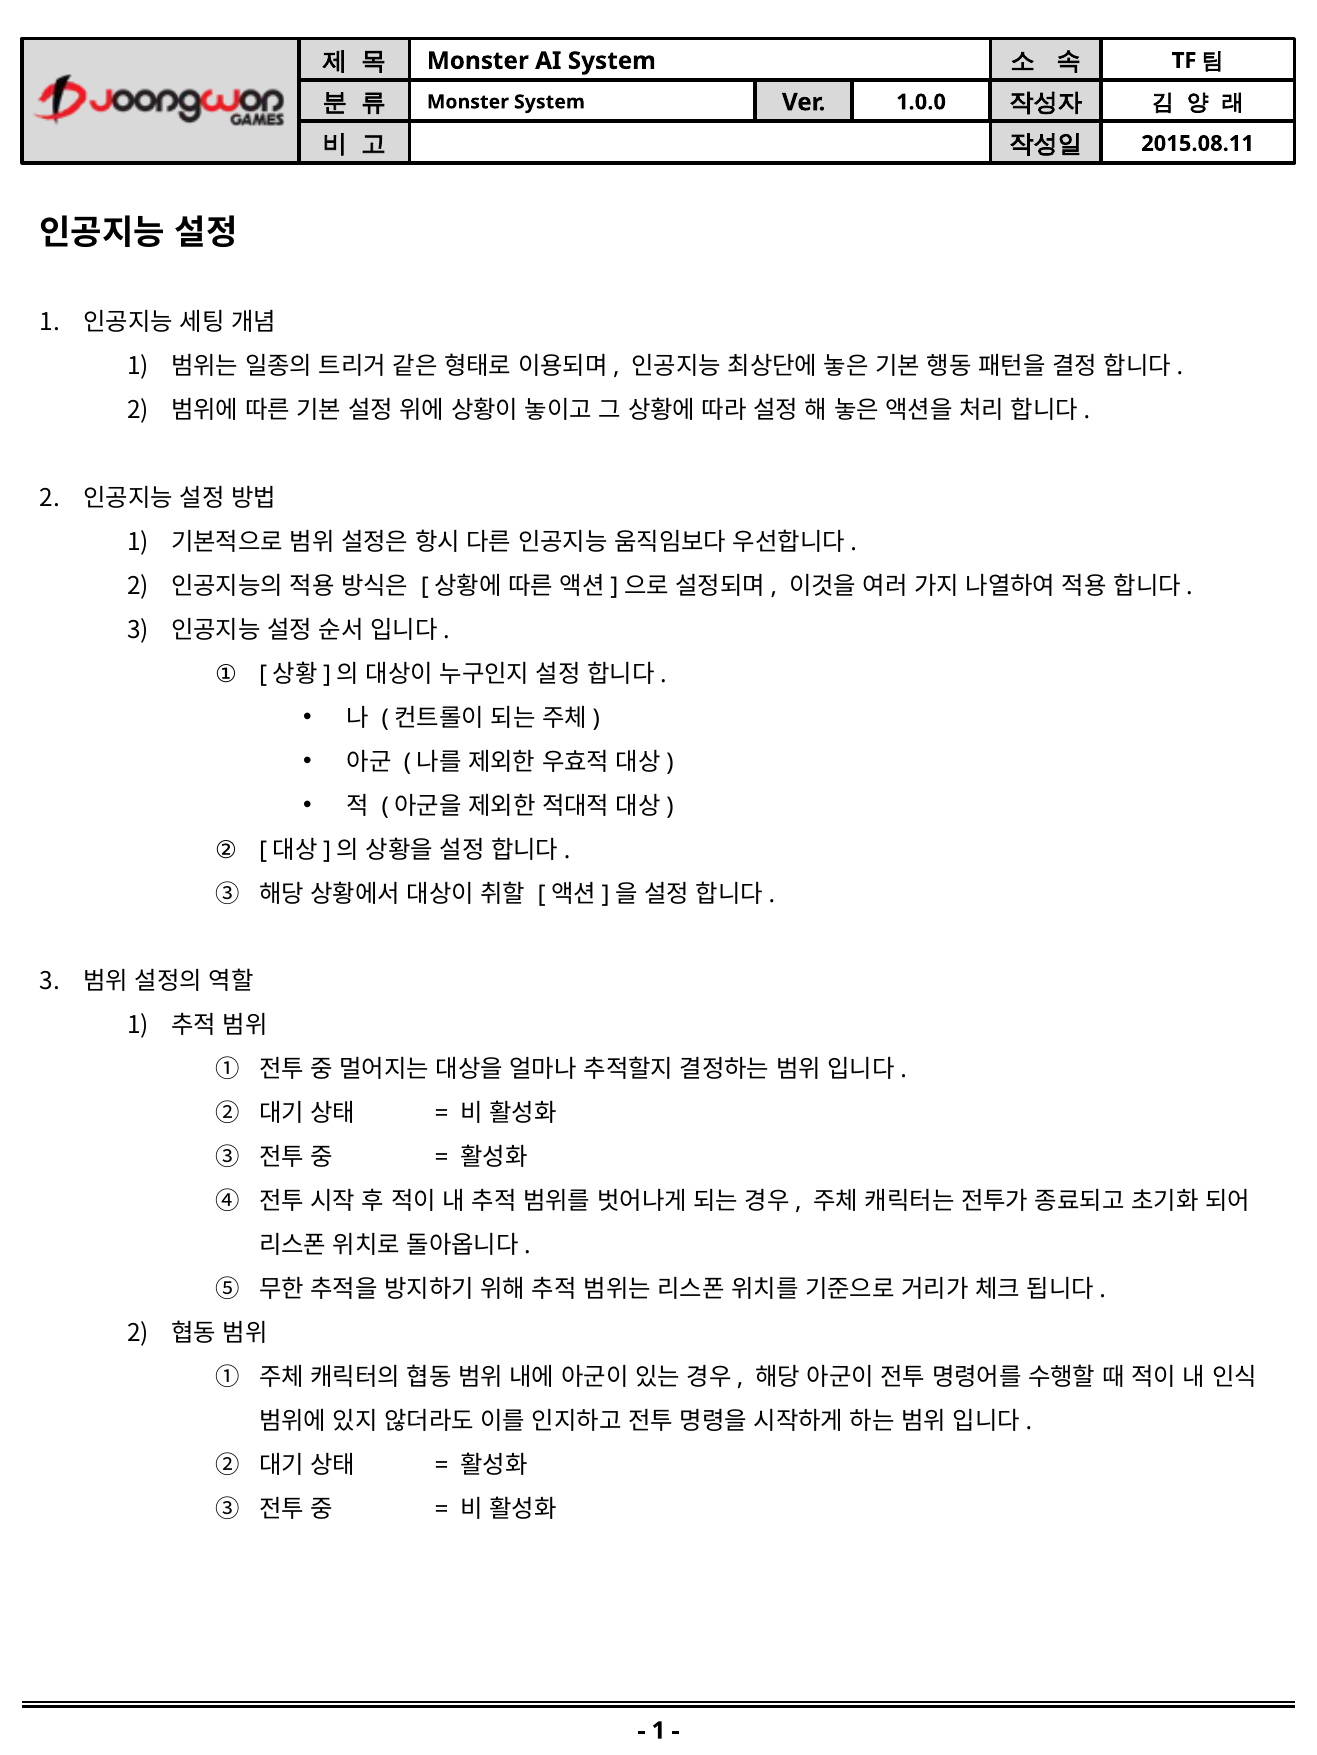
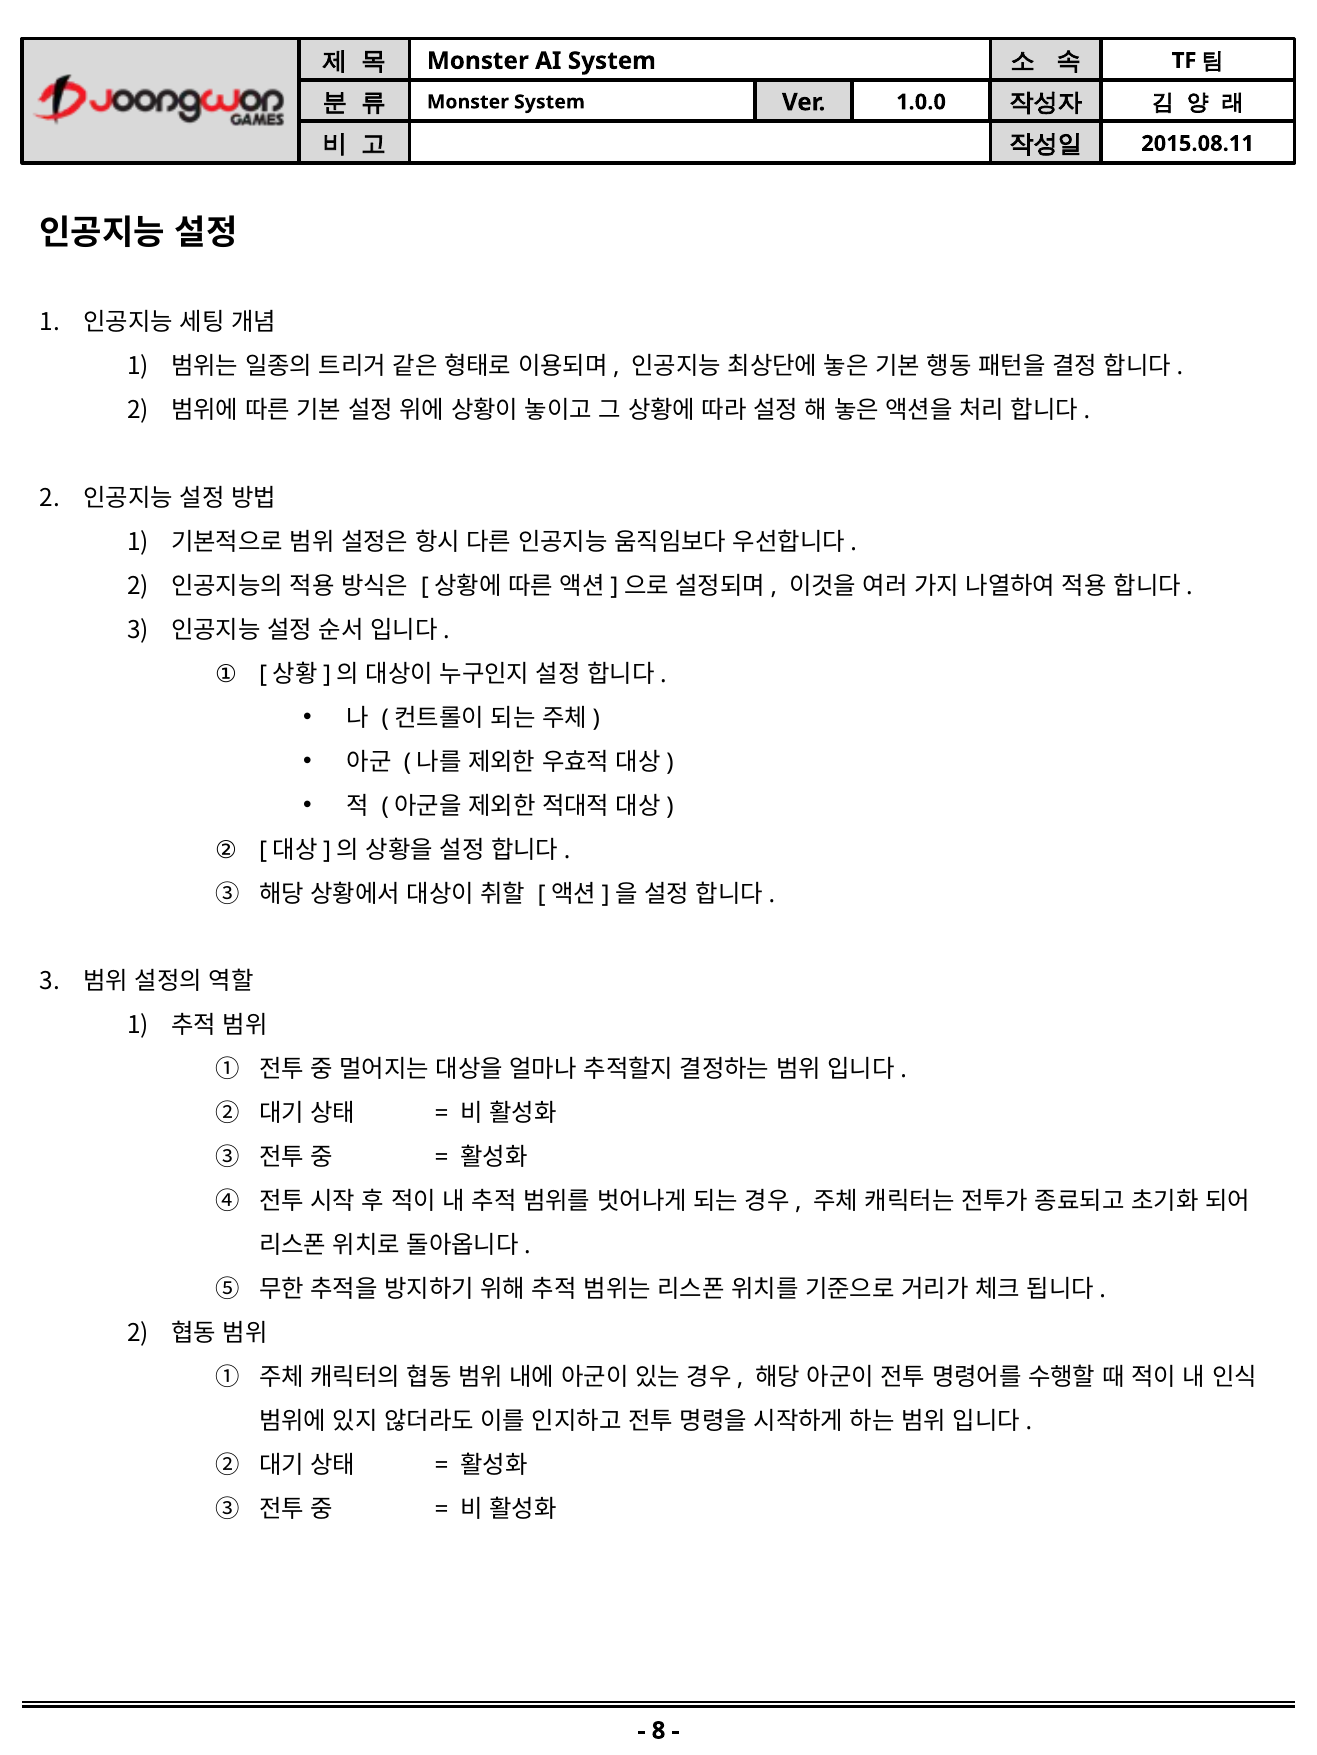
1: 1 -> 8 (659, 1732)
